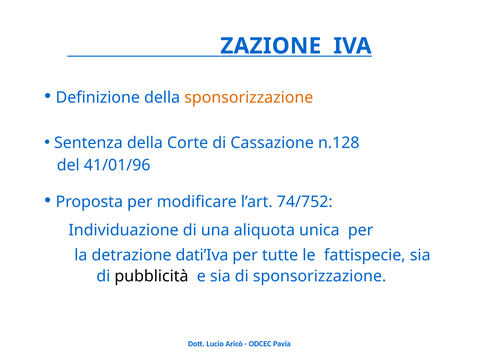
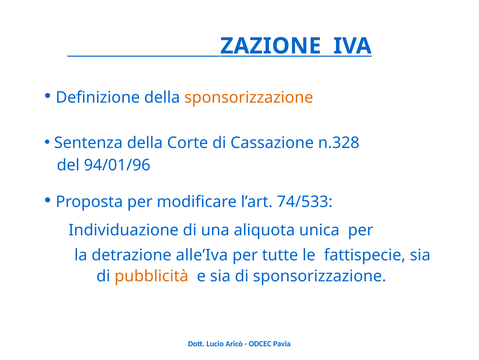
n.128: n.128 -> n.328 (339, 143)
41/01/96: 41/01/96 -> 94/01/96 (117, 165)
74/752: 74/752 -> 74/533 (305, 202)
dati’Iva: dati’Iva -> alle’Iva (202, 255)
pubblicità colour: black -> orange (151, 276)
